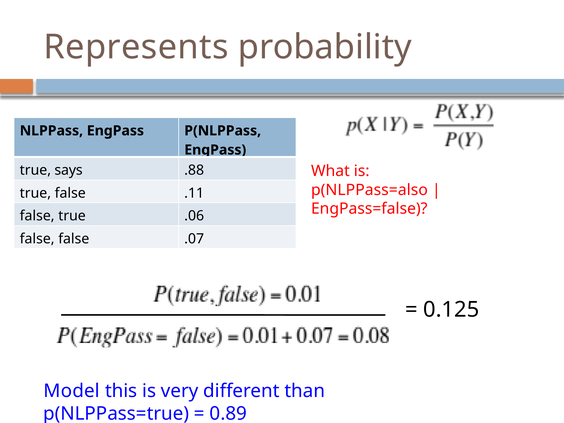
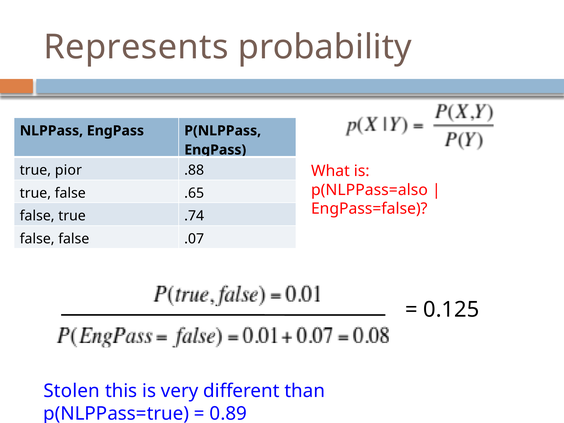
says: says -> pior (68, 170)
.11: .11 -> .65 (194, 193)
.06: .06 -> .74 (194, 216)
Model: Model -> Stolen (72, 391)
